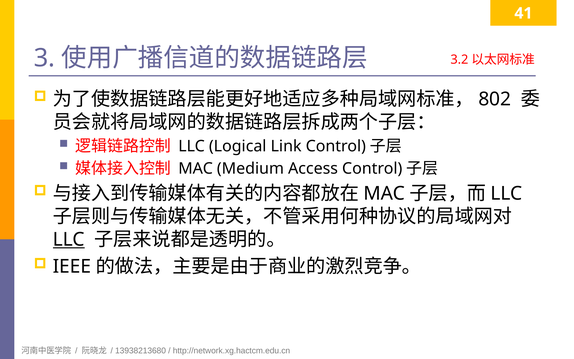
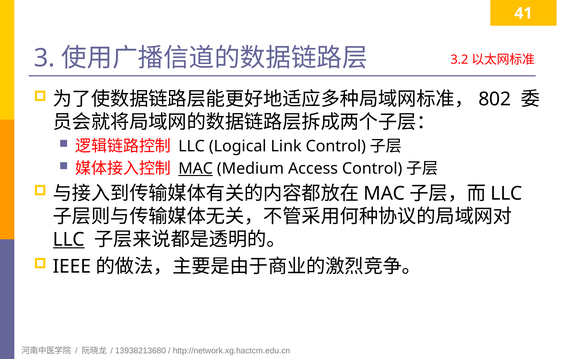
MAC underline: none -> present (196, 168)
